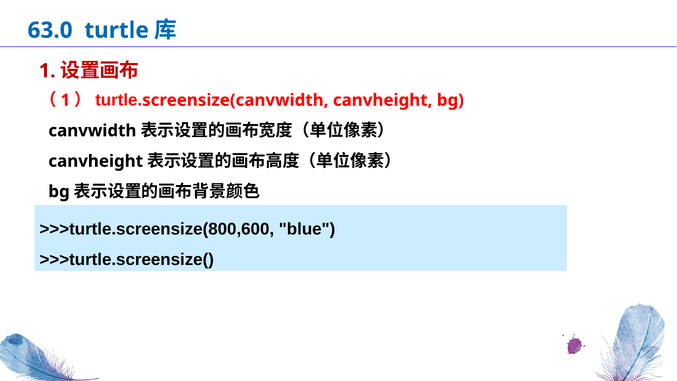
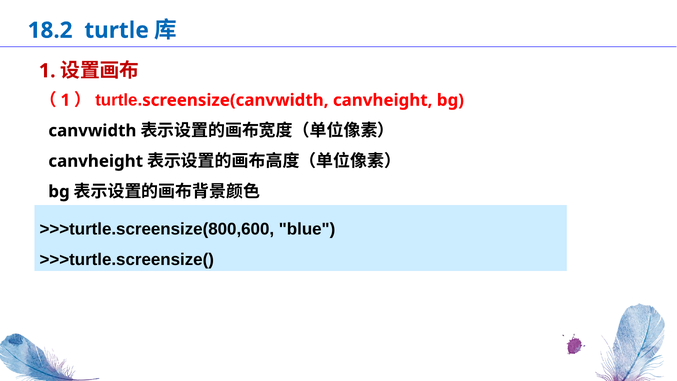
63.0: 63.0 -> 18.2 (50, 30)
